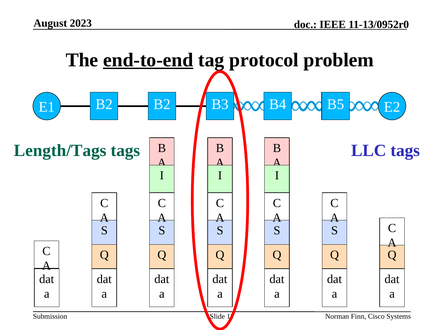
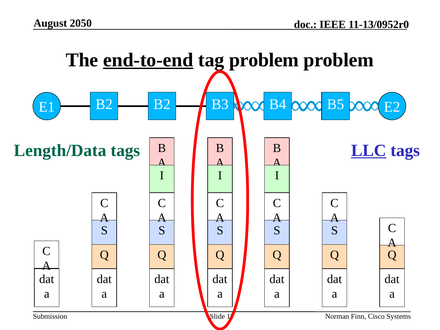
2023: 2023 -> 2050 (81, 23)
tag protocol: protocol -> problem (264, 60)
Length/Tags: Length/Tags -> Length/Data (60, 151)
LLC underline: none -> present (369, 151)
